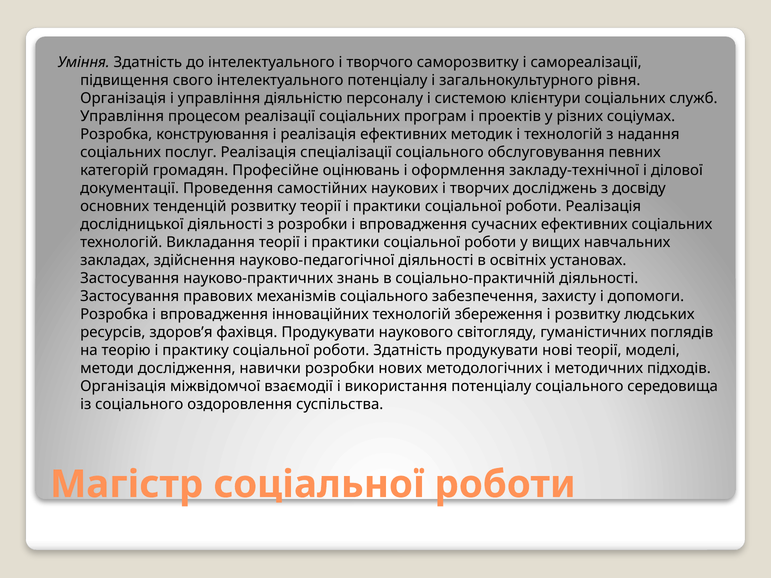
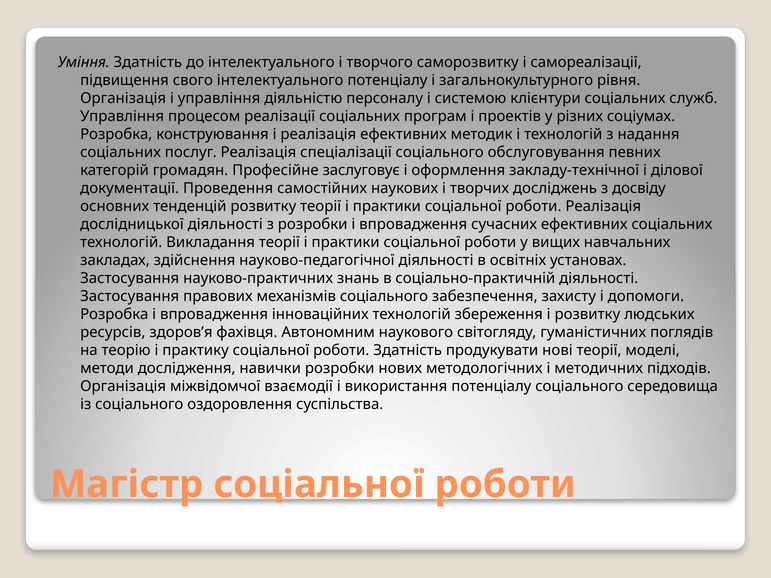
оцінювань: оцінювань -> заслуговує (361, 170)
фахівця Продукувати: Продукувати -> Автономним (328, 332)
